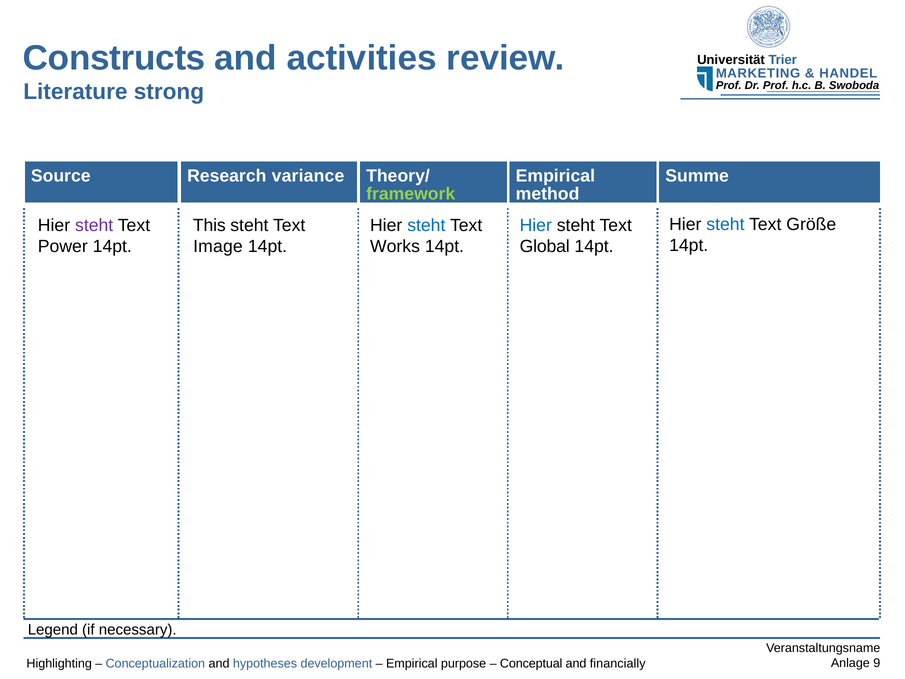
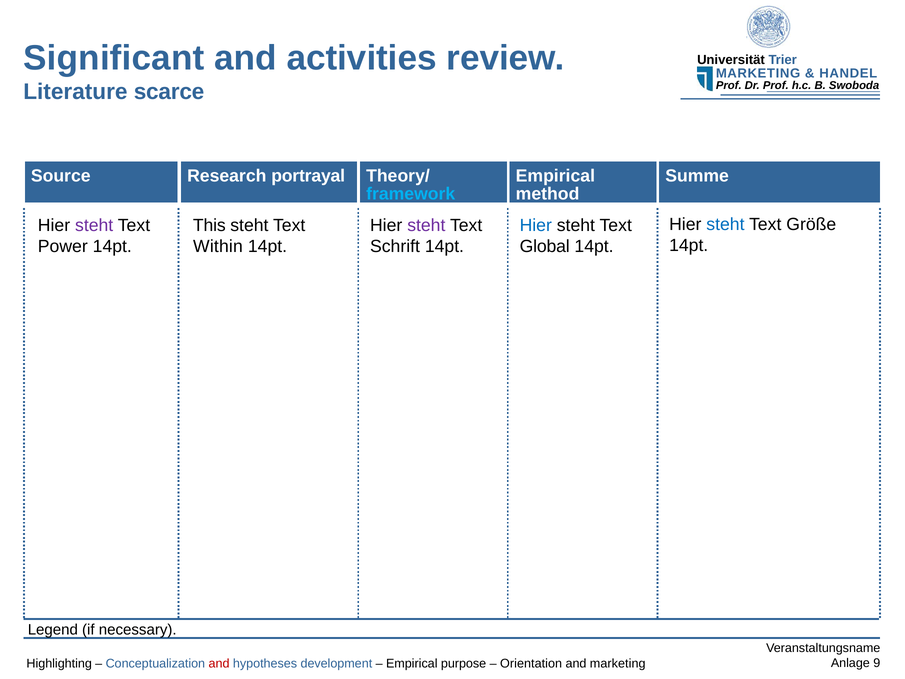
Constructs: Constructs -> Significant (114, 58)
strong: strong -> scarce (169, 92)
variance: variance -> portrayal (308, 176)
framework colour: light green -> light blue (411, 194)
steht colour: blue -> purple (426, 225)
Image: Image -> Within (218, 247)
Works: Works -> Schrift (395, 247)
and colour: black -> red (219, 663)
Conceptual: Conceptual -> Orientation (531, 663)
and financially: financially -> marketing (618, 663)
